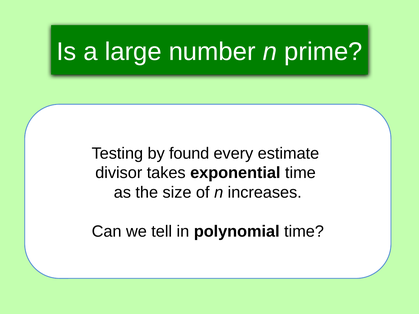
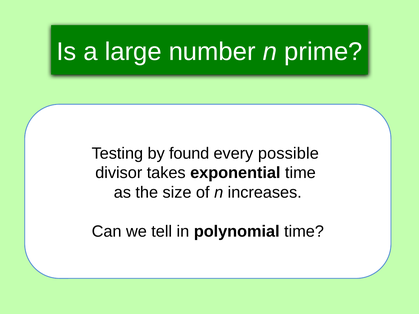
estimate: estimate -> possible (288, 153)
